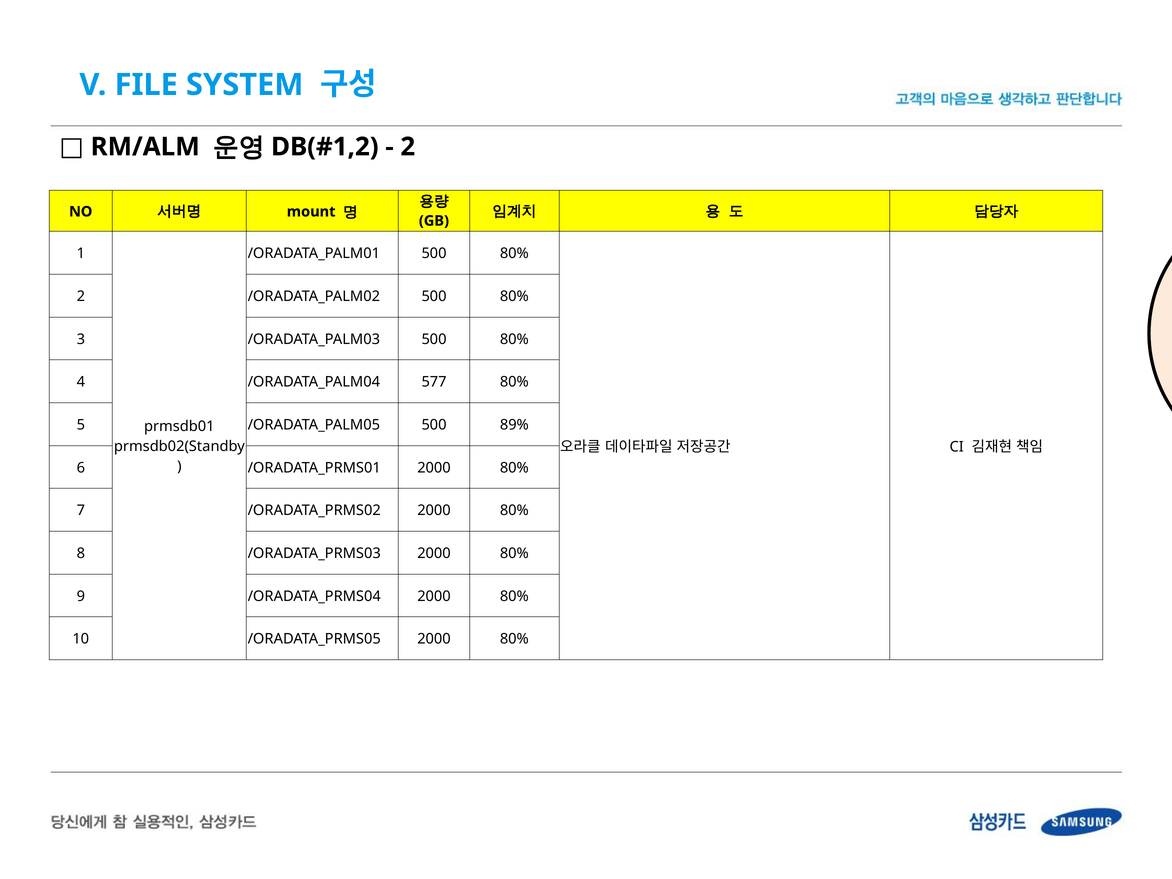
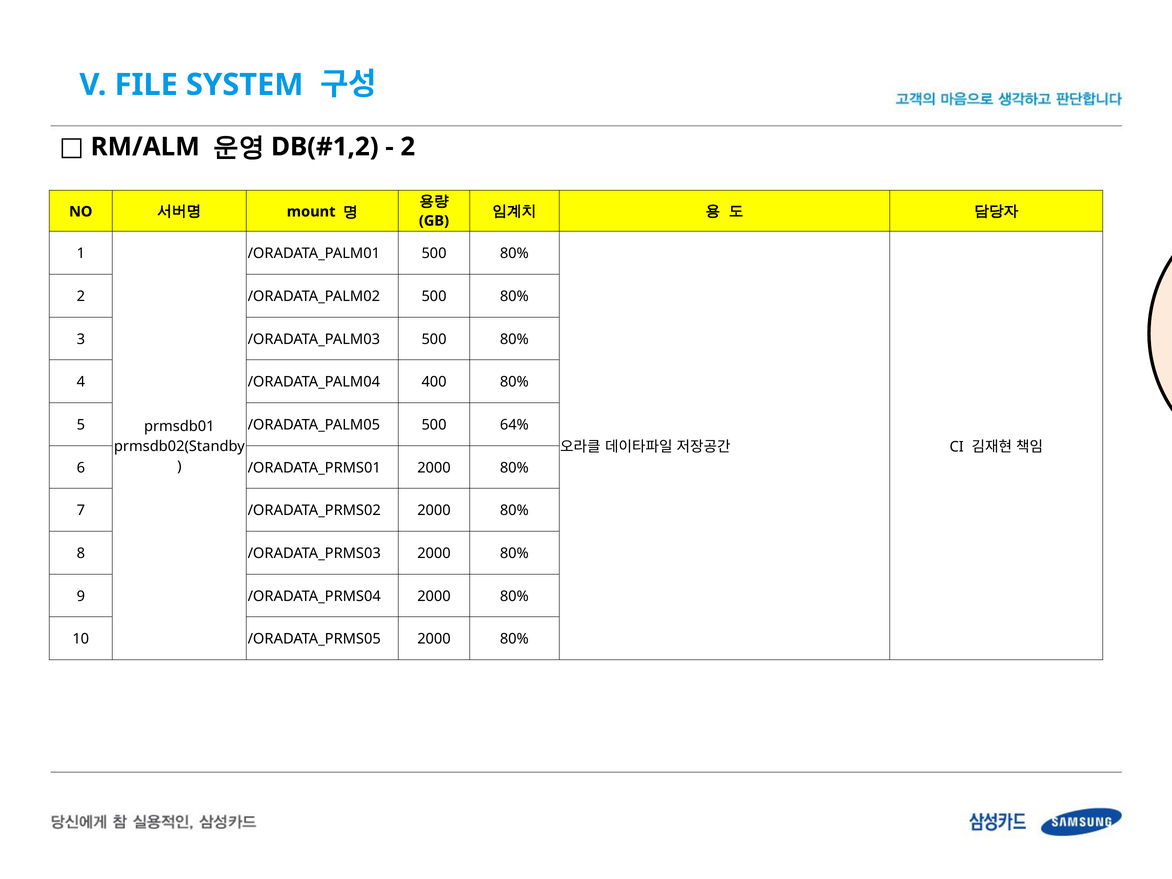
577: 577 -> 400 (434, 382)
89%: 89% -> 64% (514, 425)
